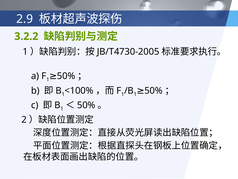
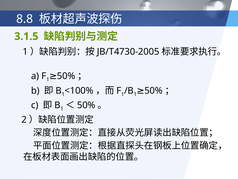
2.9: 2.9 -> 8.8 (25, 19)
3.2.2: 3.2.2 -> 3.1.5 (26, 36)
